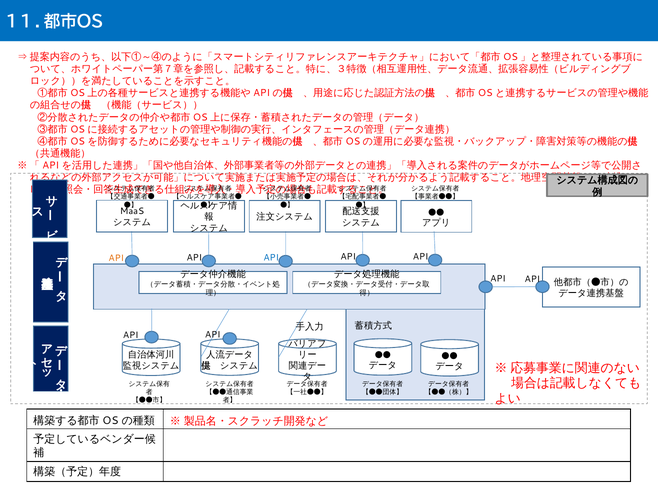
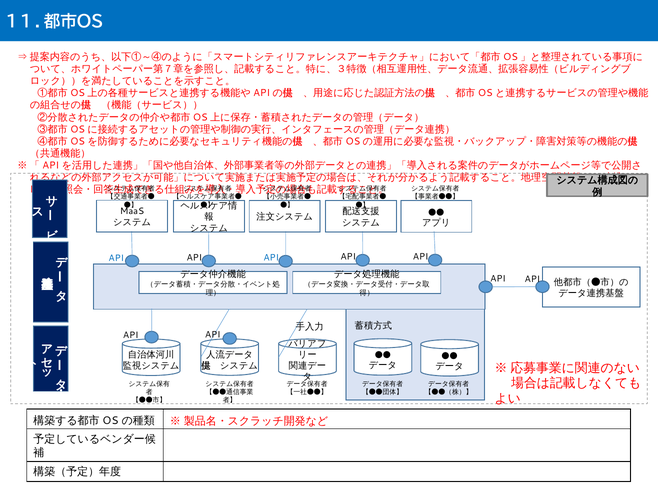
API colour: orange -> blue (116, 258)
